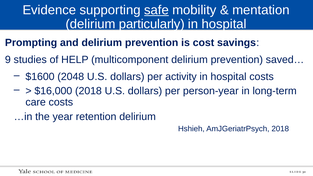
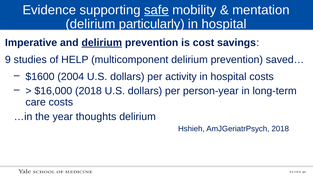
Prompting: Prompting -> Imperative (31, 43)
delirium underline: none -> present (102, 43)
2048: 2048 -> 2004 (71, 77)
retention: retention -> thoughts (96, 117)
